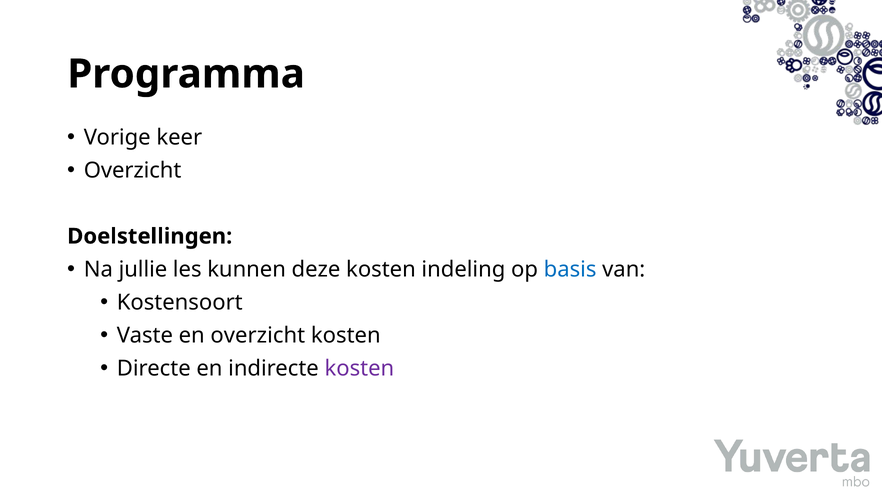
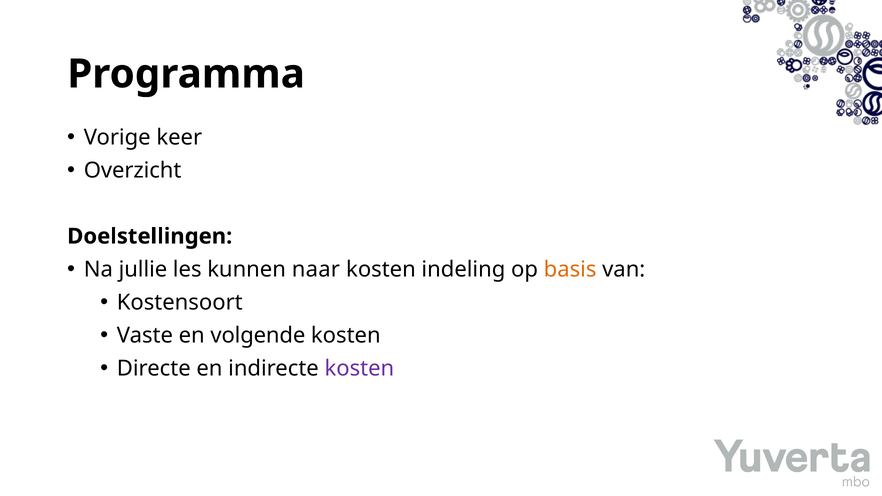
deze: deze -> naar (316, 269)
basis colour: blue -> orange (570, 269)
en overzicht: overzicht -> volgende (258, 335)
